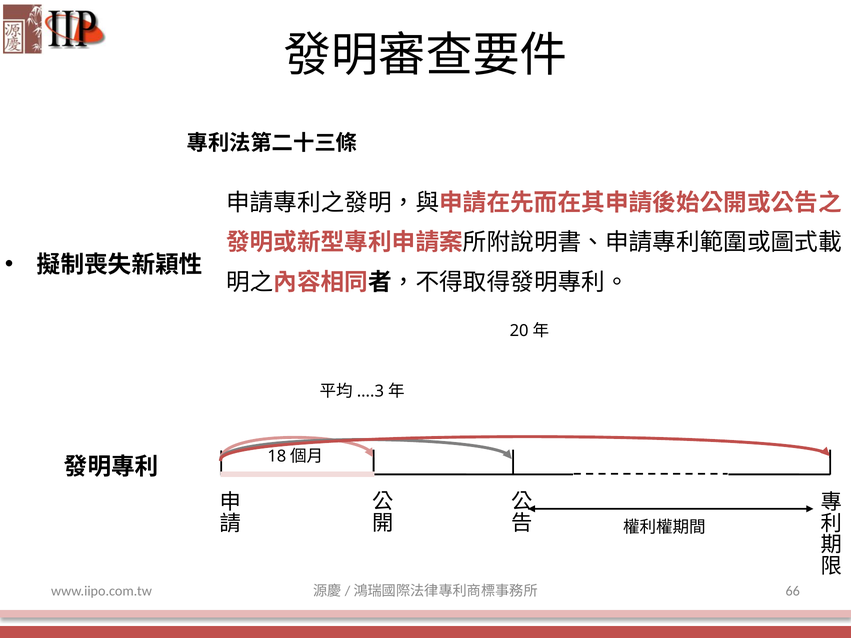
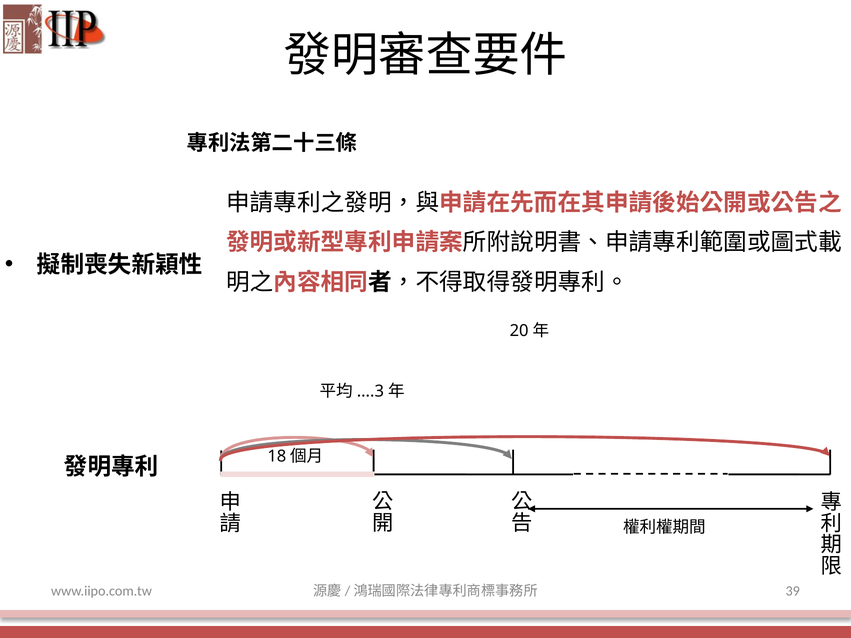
66: 66 -> 39 (793, 591)
